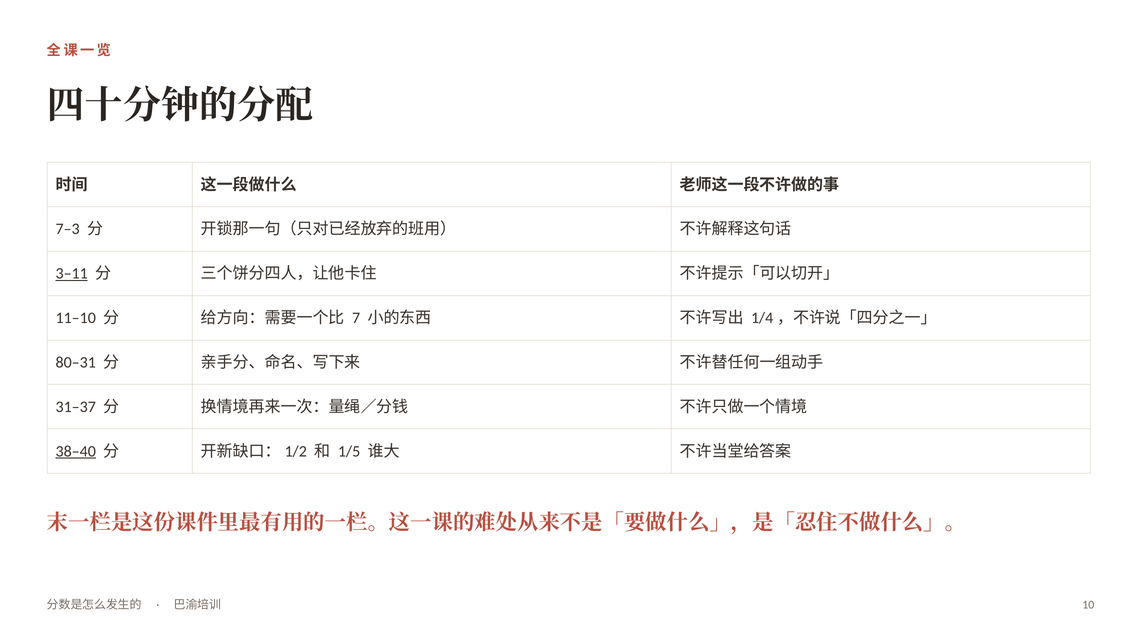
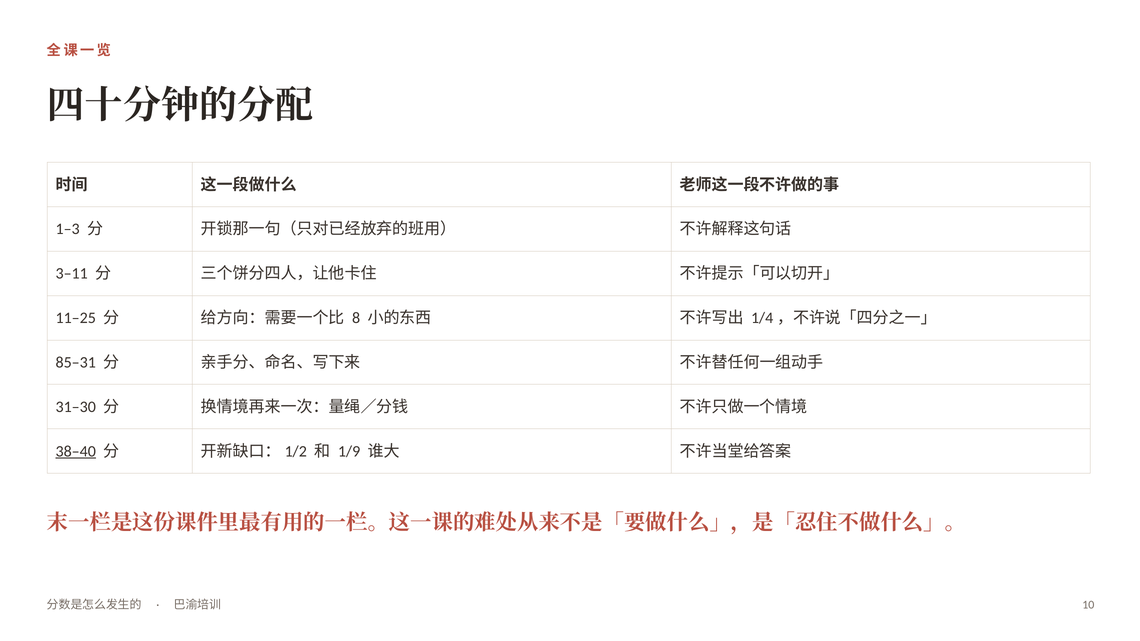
7–3: 7–3 -> 1–3 (68, 229)
3–11 underline: present -> none (72, 274)
11–10: 11–10 -> 11–25 (76, 318)
7: 7 -> 8 (356, 318)
80–31: 80–31 -> 85–31 (76, 363)
31–37: 31–37 -> 31–30 (76, 407)
1/5: 1/5 -> 1/9 (349, 451)
